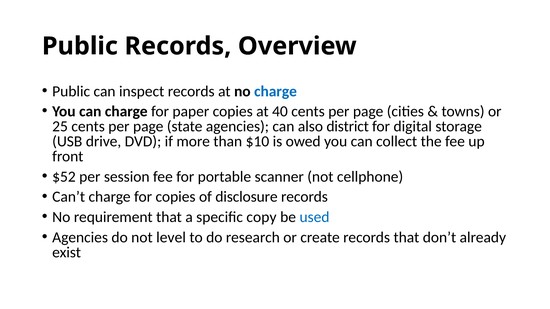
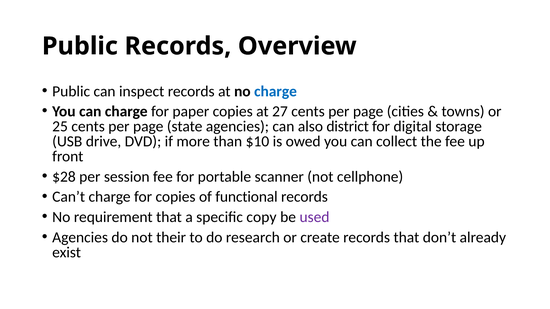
40: 40 -> 27 (280, 112)
$52: $52 -> $28 (64, 177)
disclosure: disclosure -> functional (247, 197)
used colour: blue -> purple (315, 217)
level: level -> their (171, 238)
